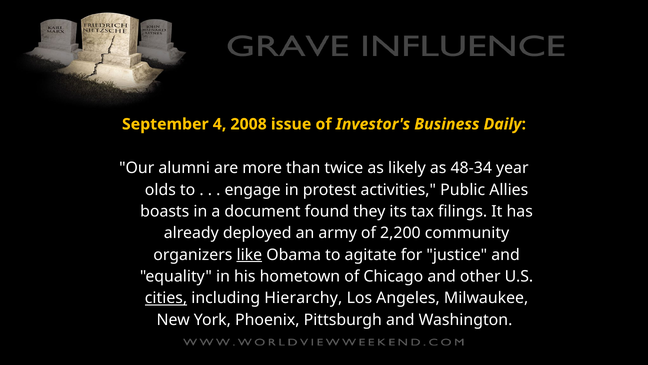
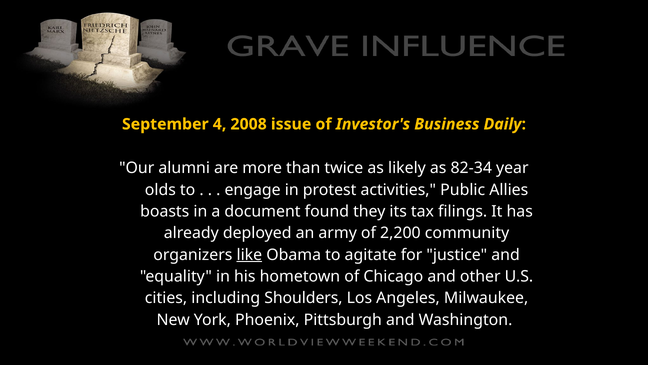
48-34: 48-34 -> 82-34 (471, 168)
cities underline: present -> none (166, 298)
Hierarchy: Hierarchy -> Shoulders (303, 298)
